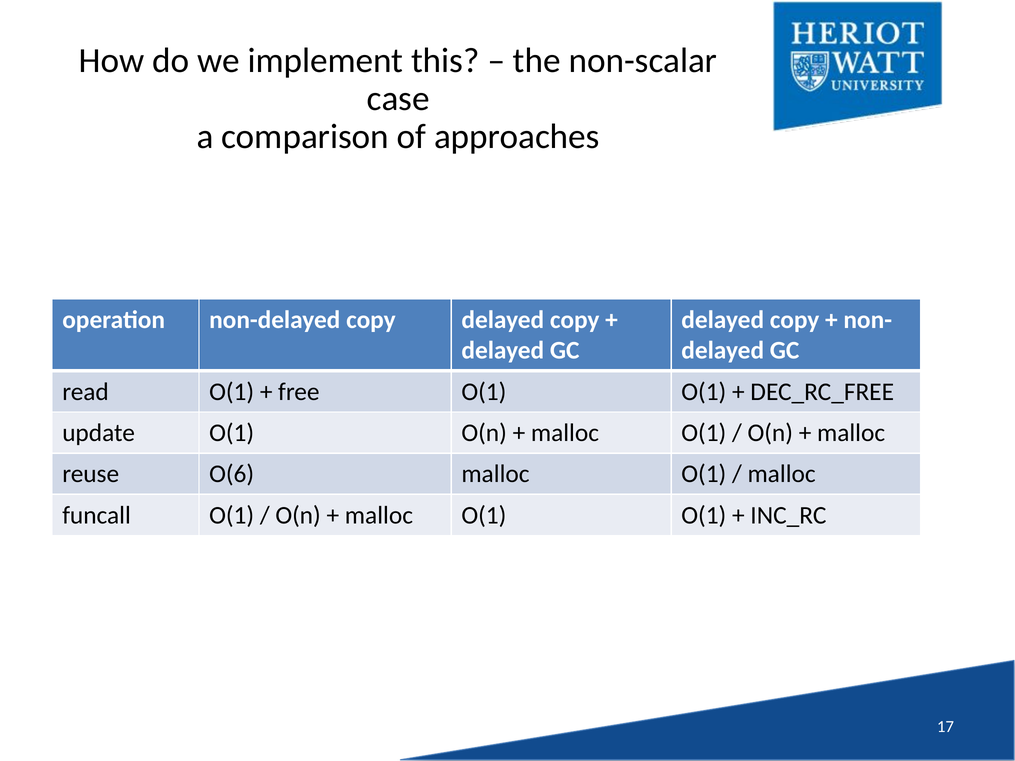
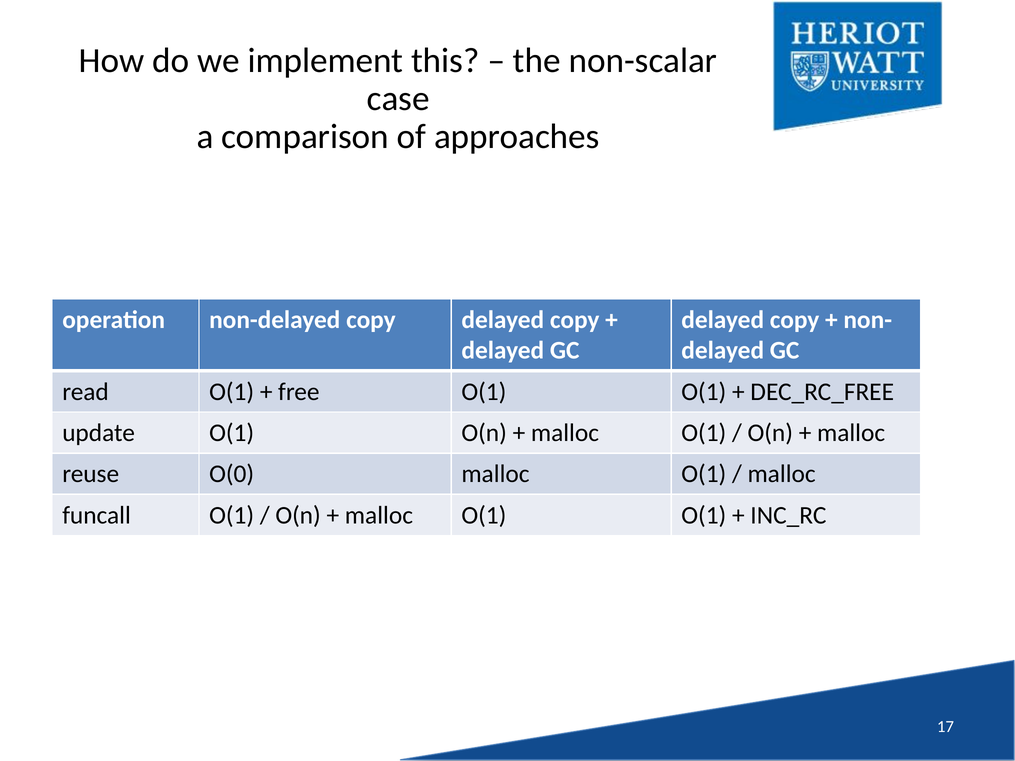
O(6: O(6 -> O(0 (232, 474)
